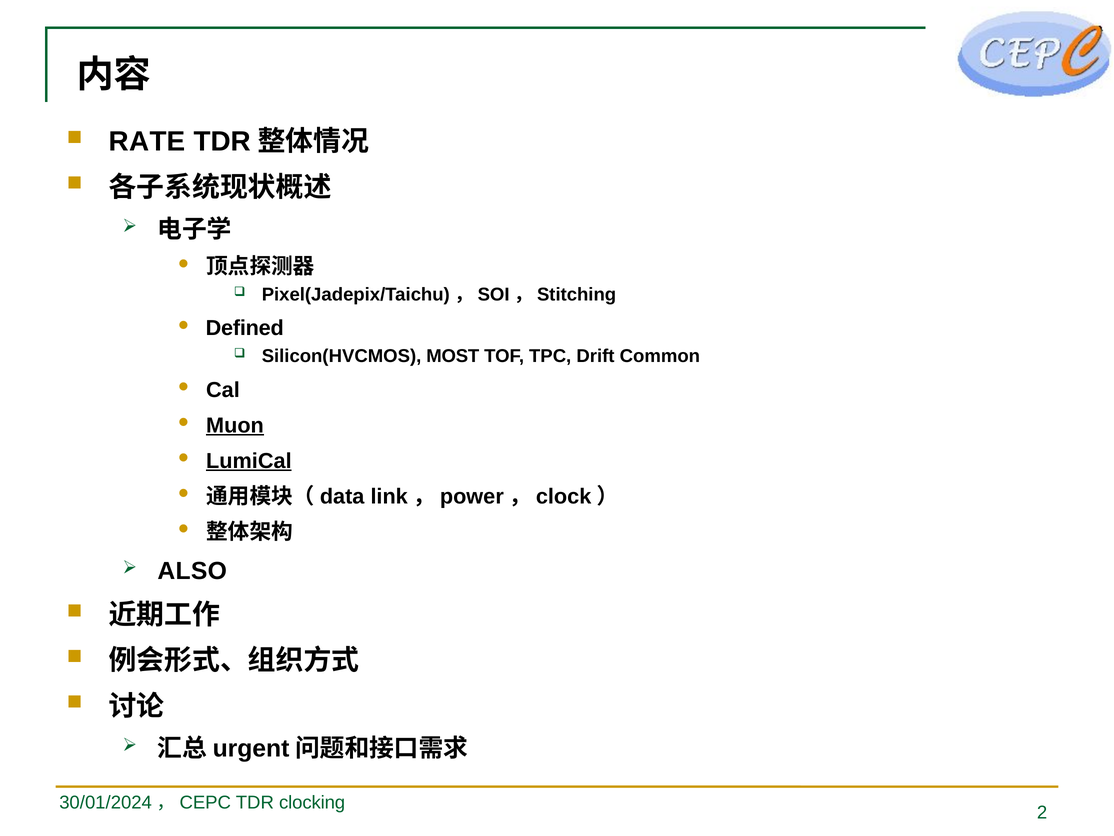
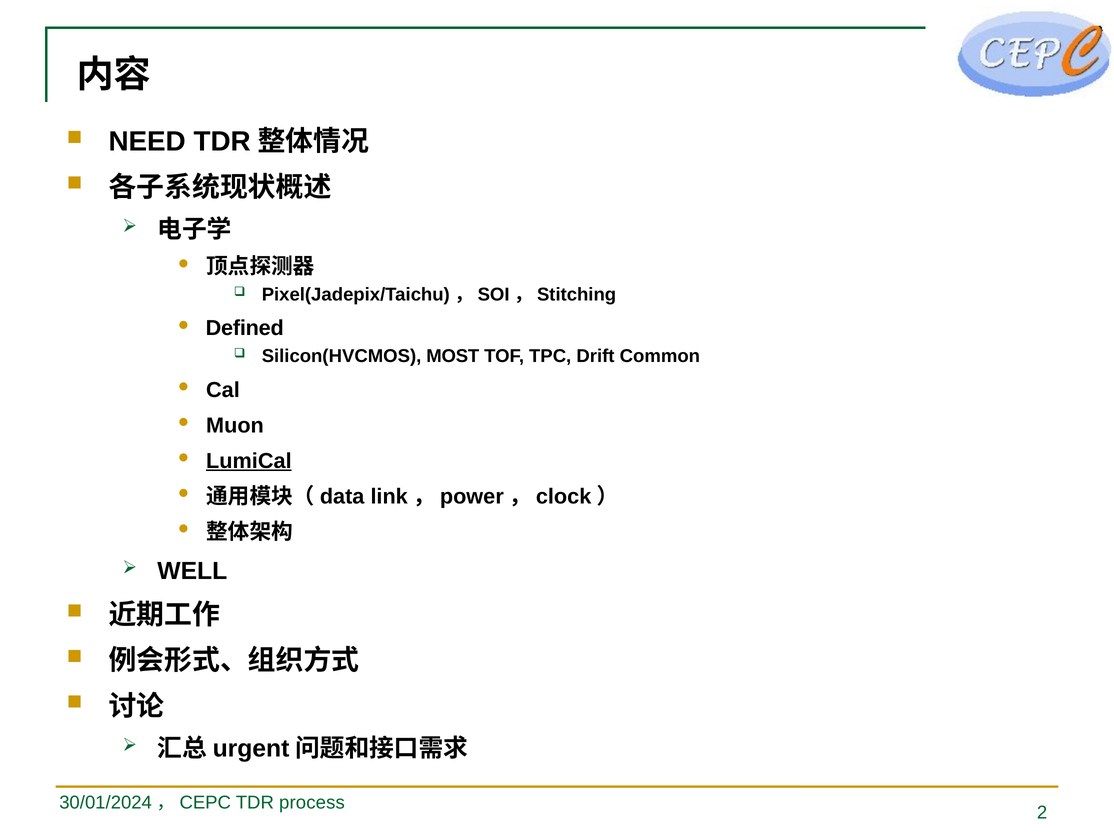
RATE: RATE -> NEED (147, 142)
Muon underline: present -> none (235, 425)
ALSO: ALSO -> WELL (192, 571)
clocking: clocking -> process (312, 802)
